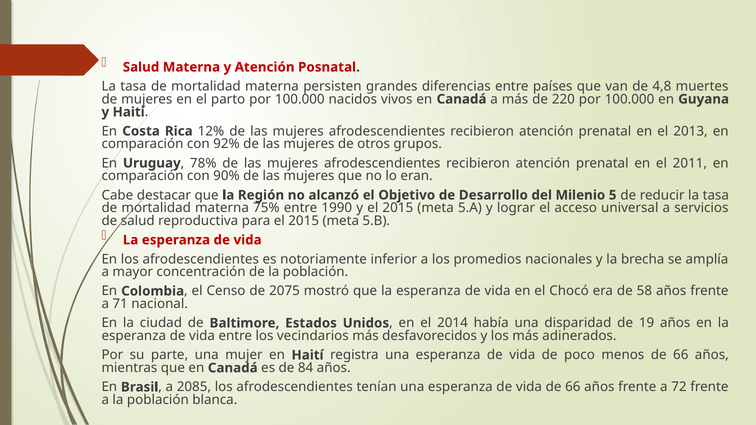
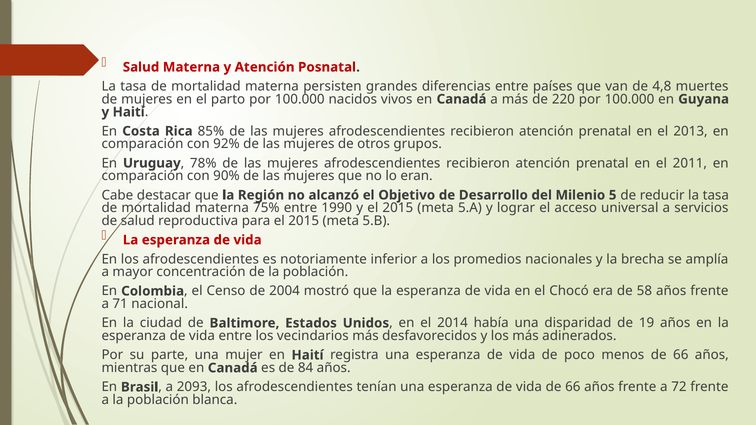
12%: 12% -> 85% (211, 131)
2075: 2075 -> 2004 (285, 291)
2085: 2085 -> 2093 (194, 387)
